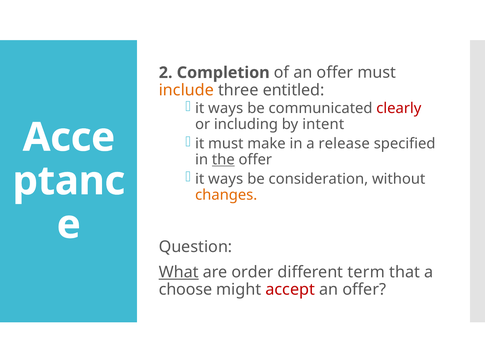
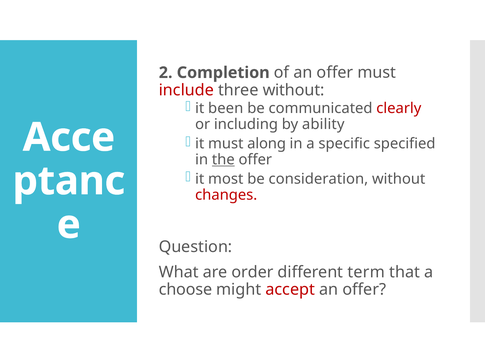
include colour: orange -> red (186, 90)
three entitled: entitled -> without (294, 90)
ways: ways -> been (226, 109)
intent: intent -> ability (323, 125)
make: make -> along (267, 144)
release: release -> specific (344, 144)
ways: ways -> most (226, 179)
changes colour: orange -> red (226, 195)
What underline: present -> none (179, 273)
